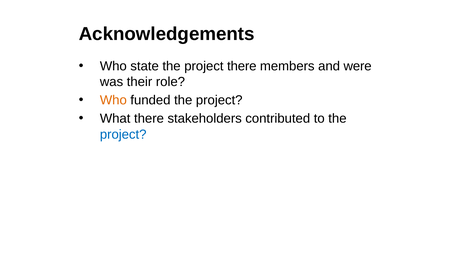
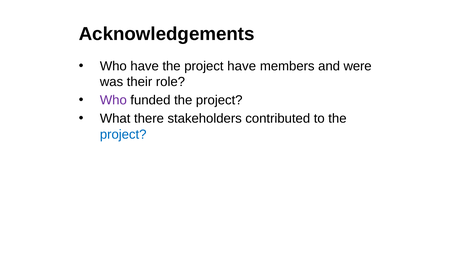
Who state: state -> have (145, 66)
project there: there -> have (242, 66)
Who colour: orange -> purple (113, 100)
